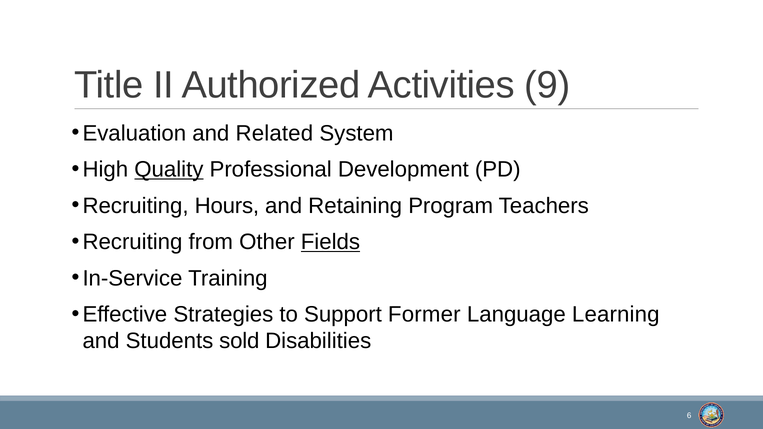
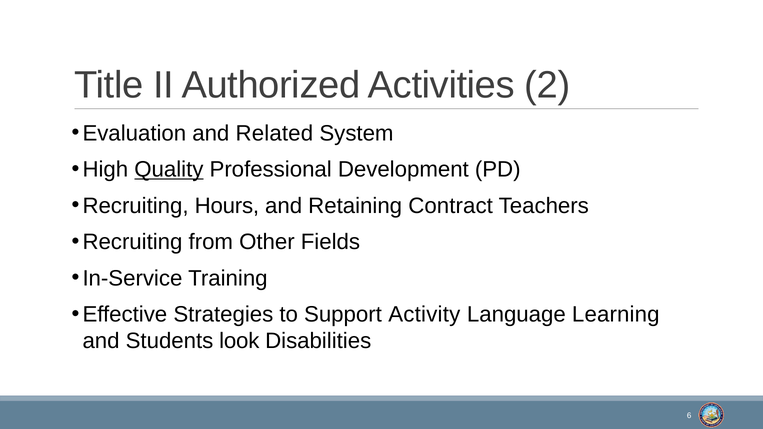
9: 9 -> 2 (548, 85)
Program: Program -> Contract (451, 206)
Fields underline: present -> none (330, 242)
Former: Former -> Activity (424, 315)
sold: sold -> look (239, 341)
